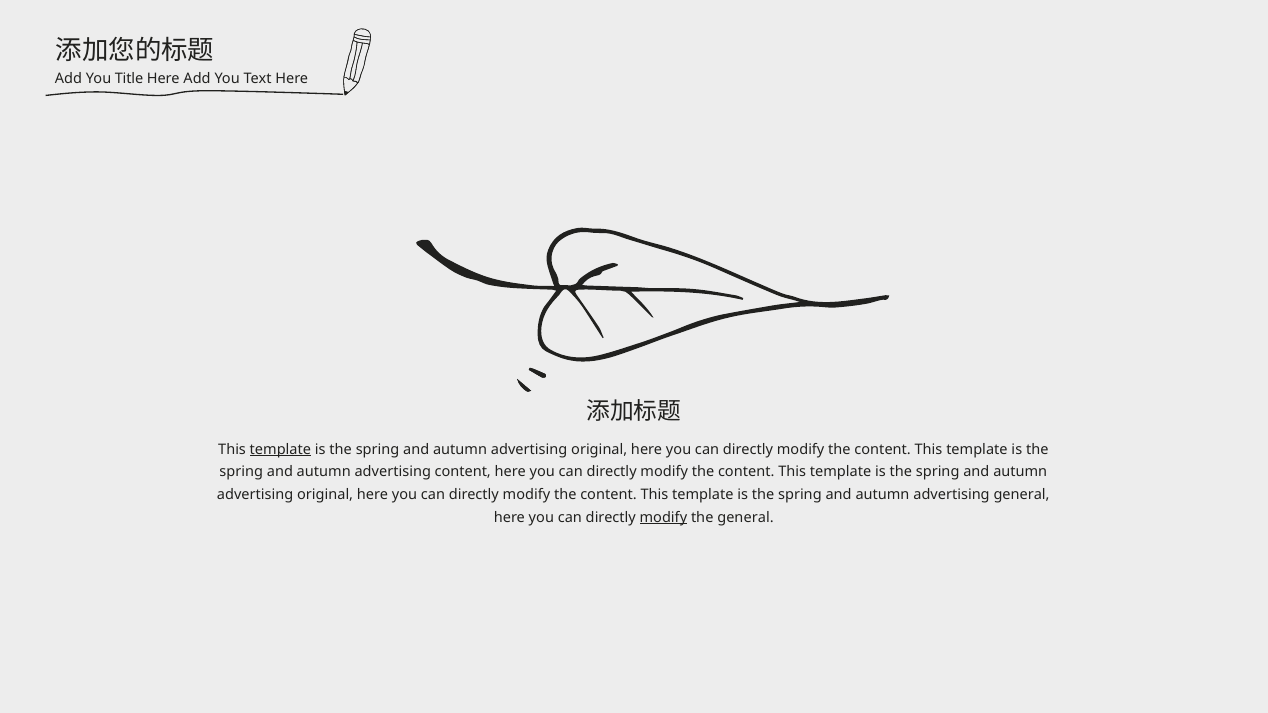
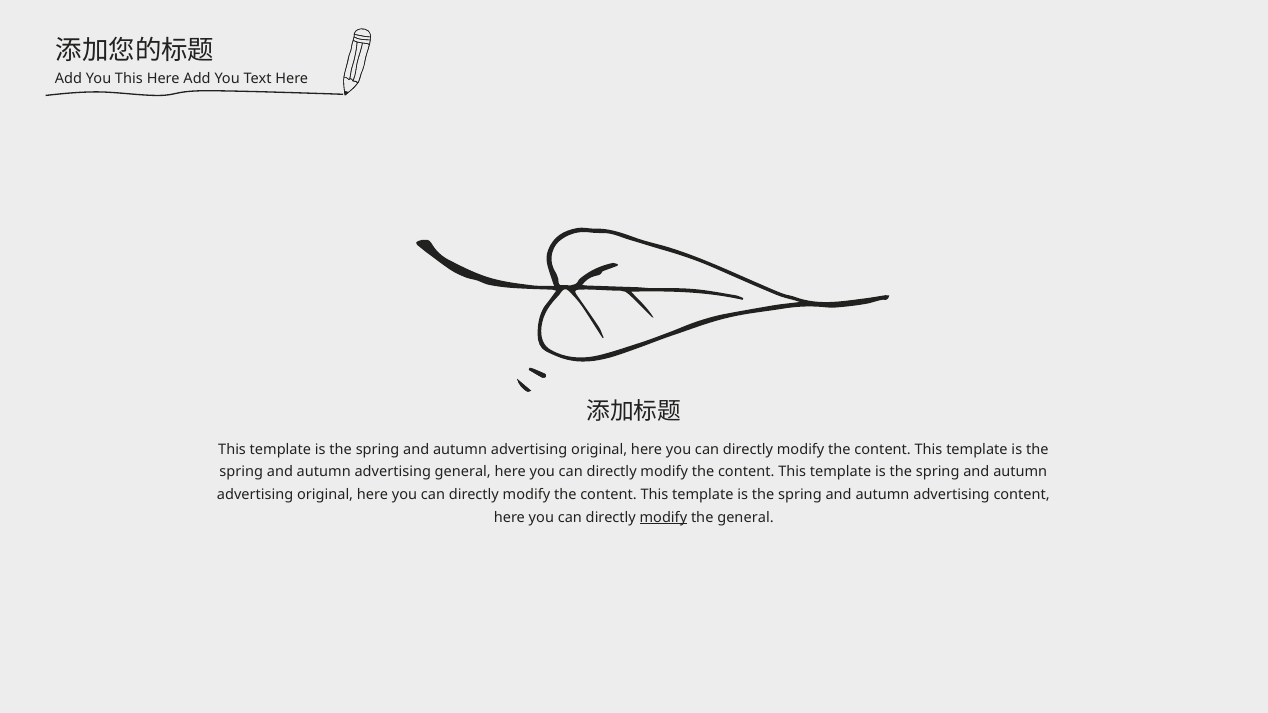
You Title: Title -> This (129, 79)
template underline: present -> none (280, 450)
advertising content: content -> general (463, 472)
advertising general: general -> content (1022, 495)
